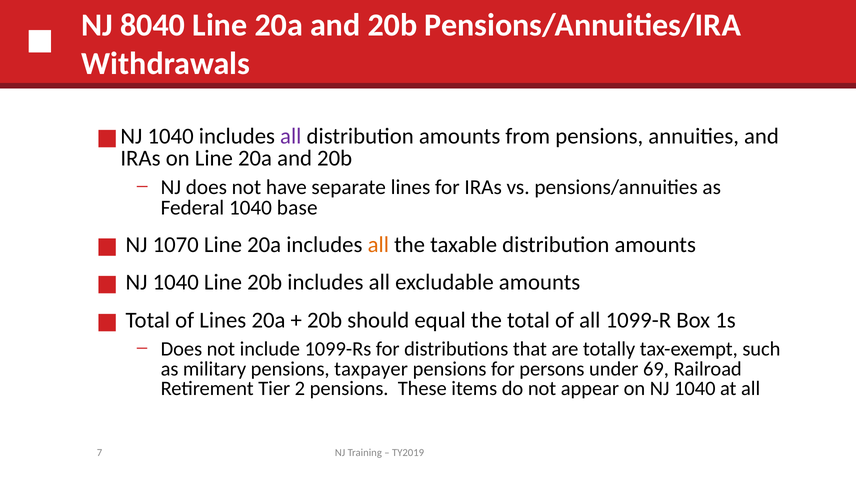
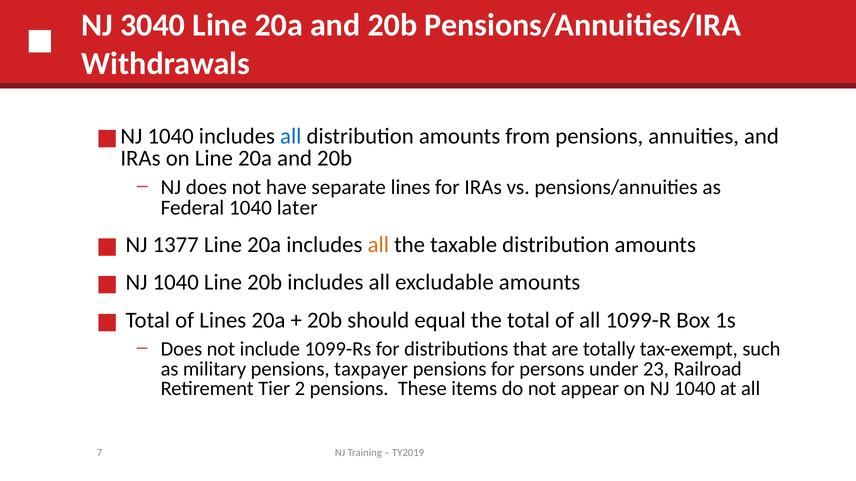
8040: 8040 -> 3040 (153, 25)
all colour: purple -> blue (291, 136)
base: base -> later (297, 208)
1070: 1070 -> 1377 (176, 245)
69: 69 -> 23 (656, 369)
